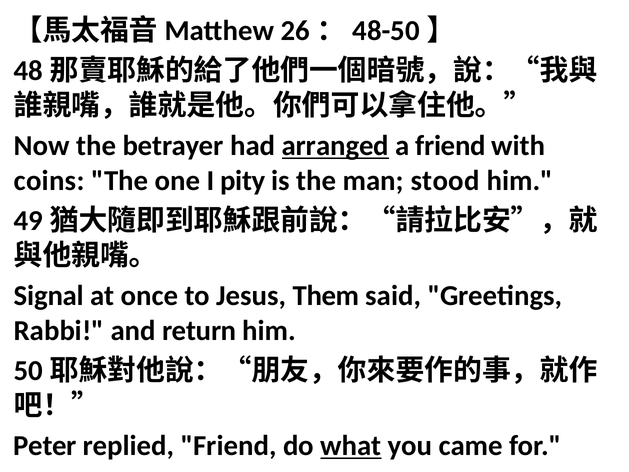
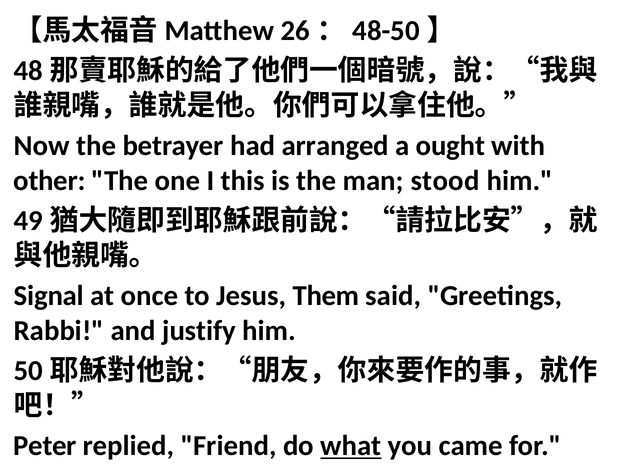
arranged underline: present -> none (335, 146)
a friend: friend -> ought (451, 146)
coins: coins -> other (49, 180)
pity: pity -> this (243, 180)
return: return -> justify (199, 330)
